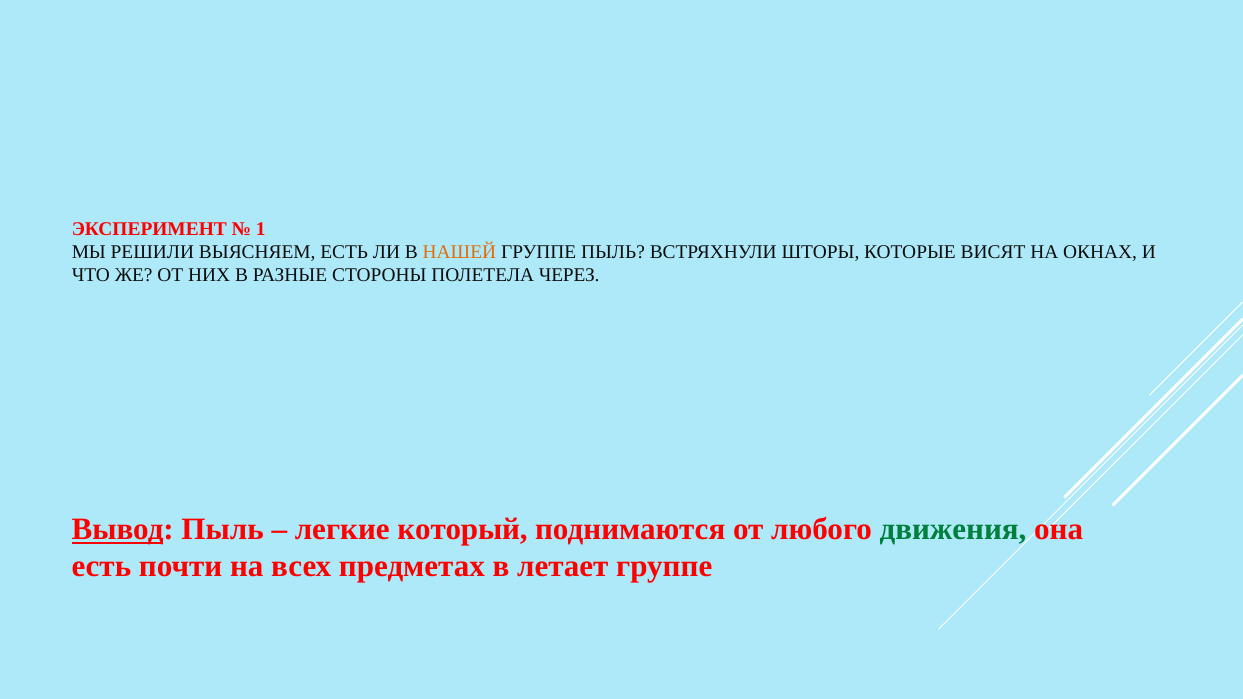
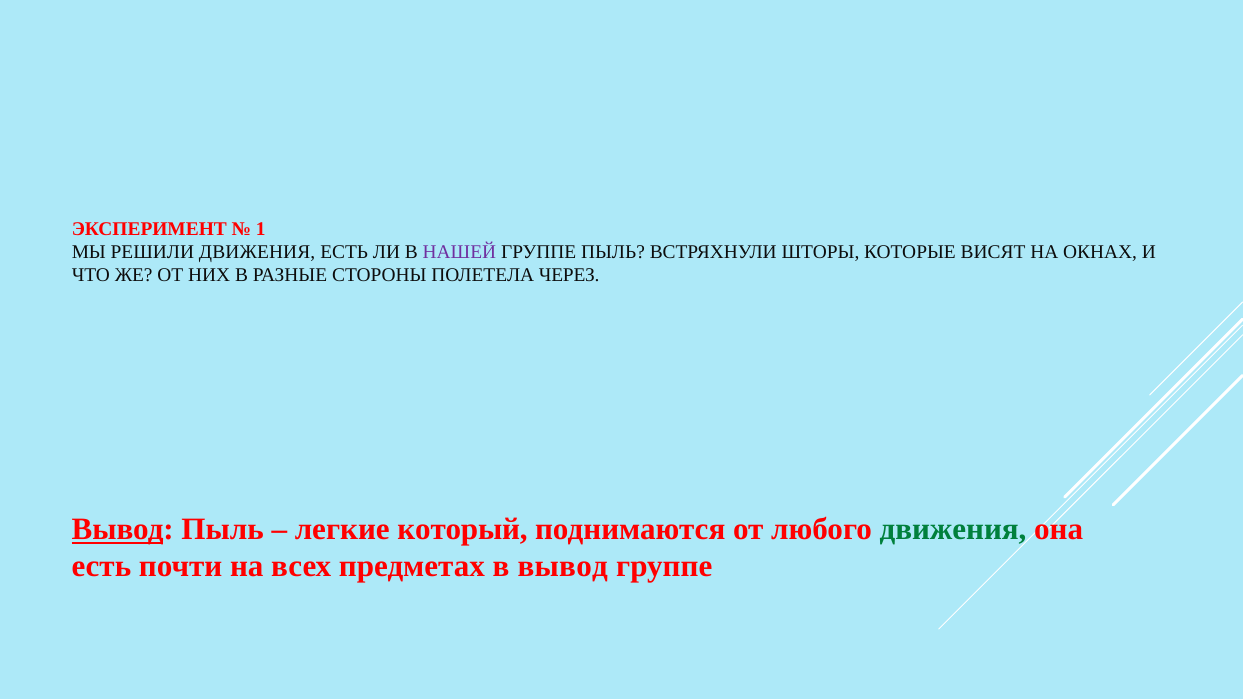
РЕШИЛИ ВЫЯСНЯЕМ: ВЫЯСНЯЕМ -> ДВИЖЕНИЯ (257, 252)
НАШЕЙ colour: orange -> purple (459, 252)
в летает: летает -> вывод (563, 567)
